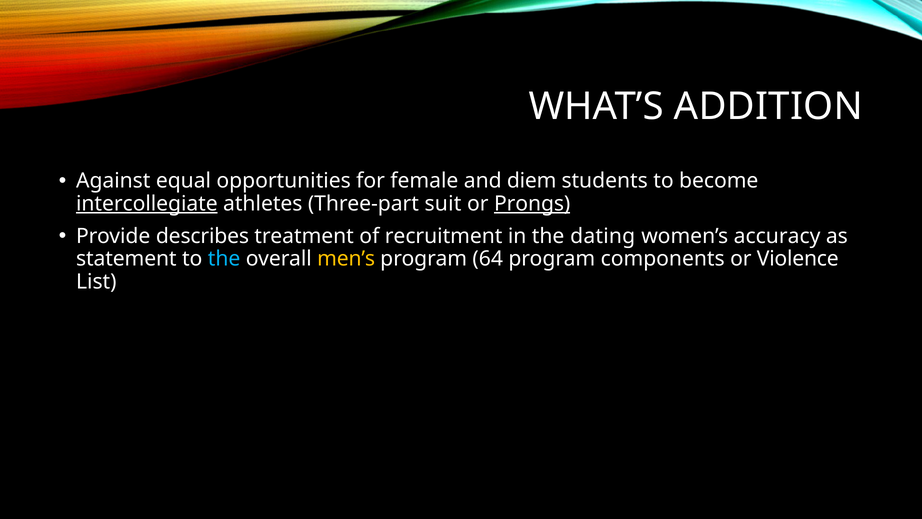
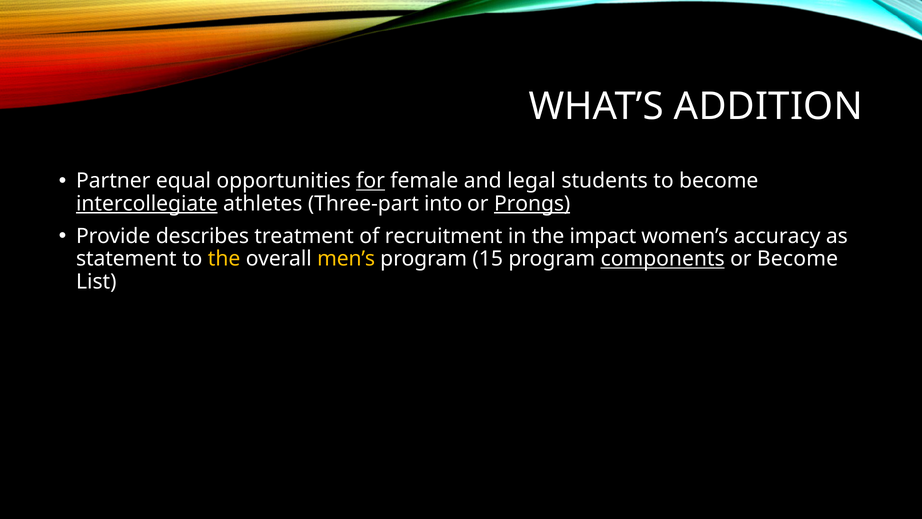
Against: Against -> Partner (113, 181)
for underline: none -> present (371, 181)
diem: diem -> legal (531, 181)
suit: suit -> into (443, 203)
dating: dating -> impact (603, 236)
the colour: light blue -> yellow (224, 259)
64: 64 -> 15 (488, 259)
components underline: none -> present (663, 259)
or Violence: Violence -> Become (798, 259)
